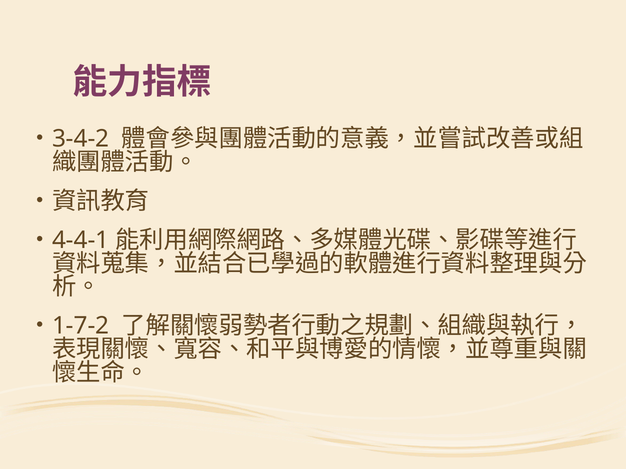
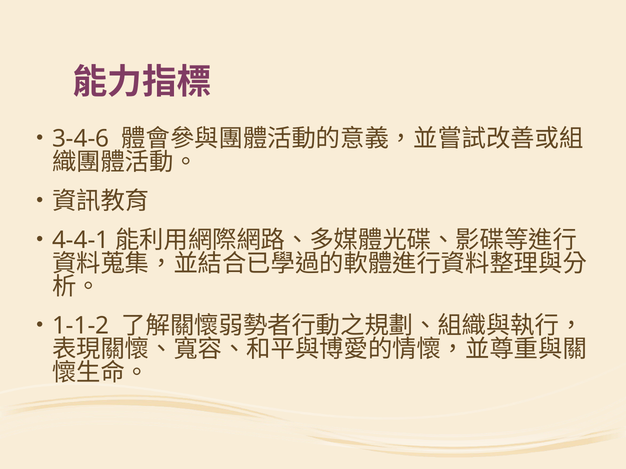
3-4-2: 3-4-2 -> 3-4-6 (81, 139)
1-7-2: 1-7-2 -> 1-1-2 (81, 326)
